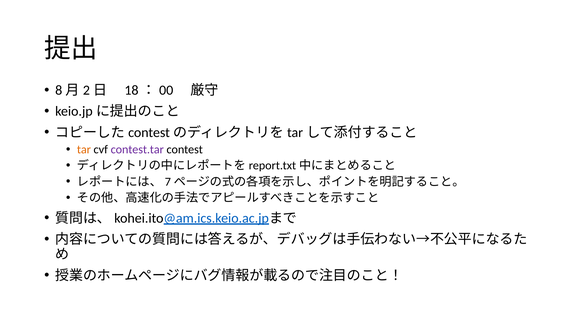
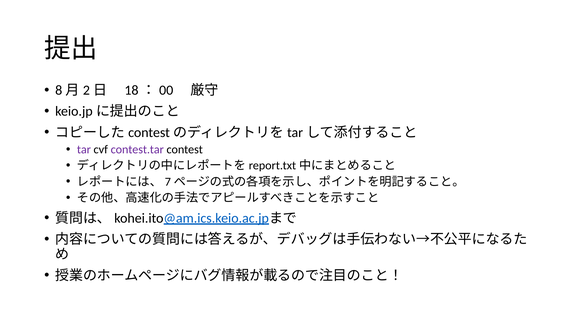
tar colour: orange -> purple (84, 149)
